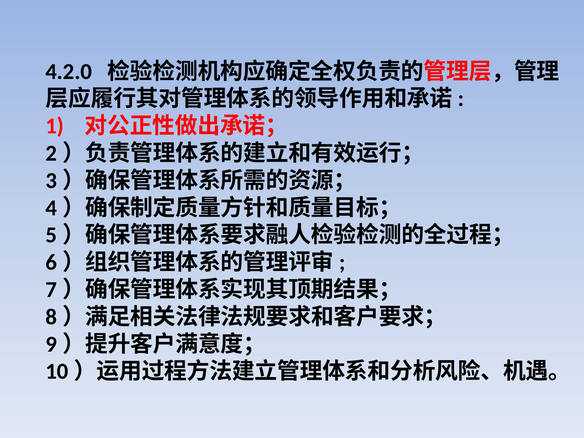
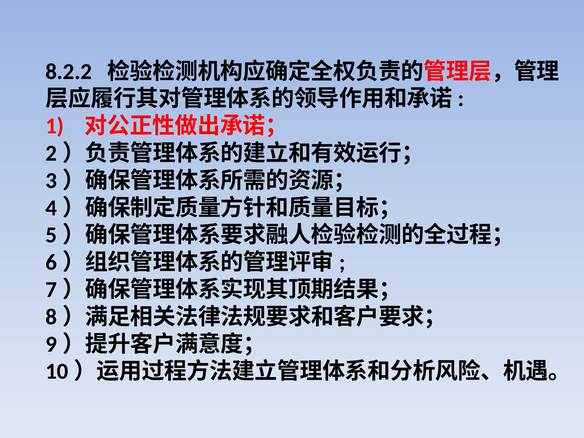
4.2.0: 4.2.0 -> 8.2.2 (69, 72)
